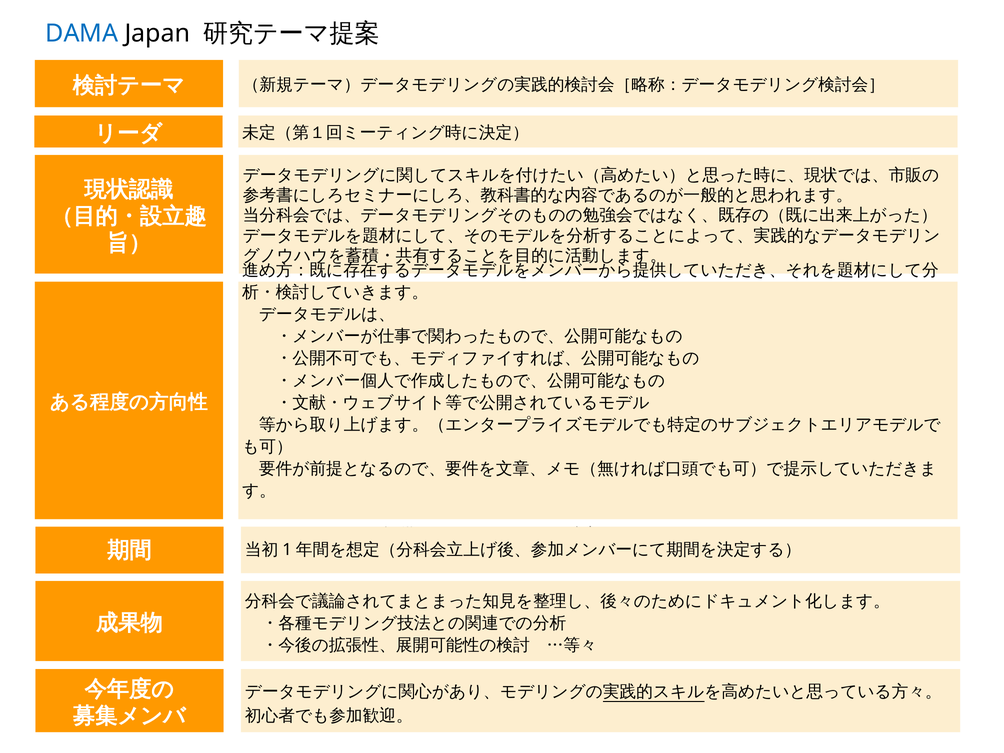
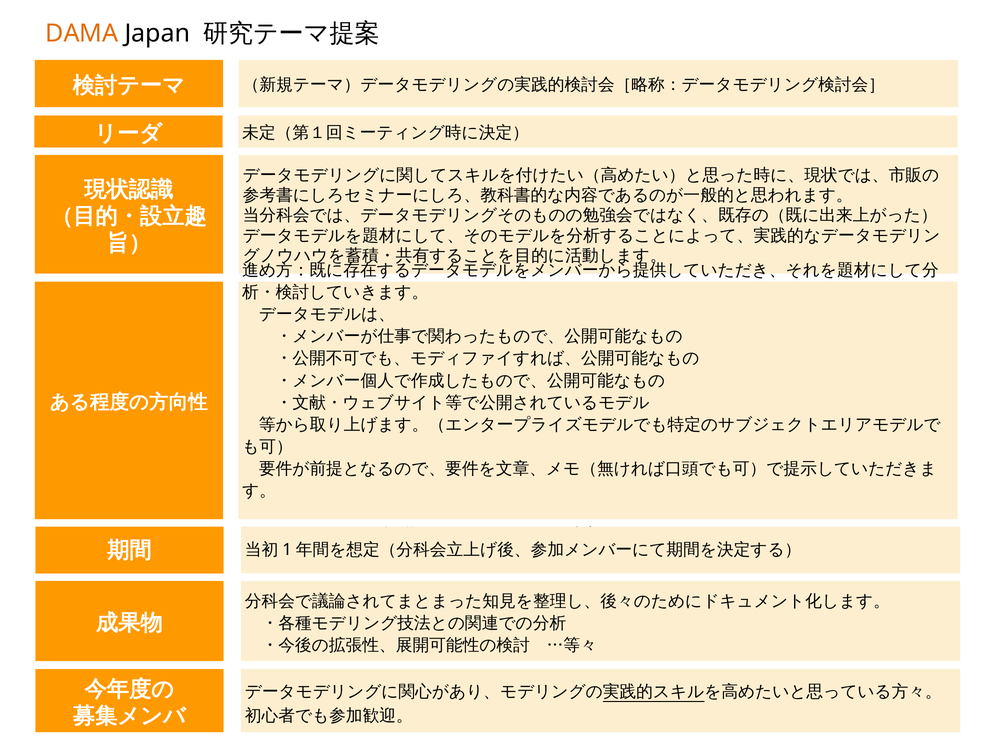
DAMA colour: blue -> orange (82, 34)
